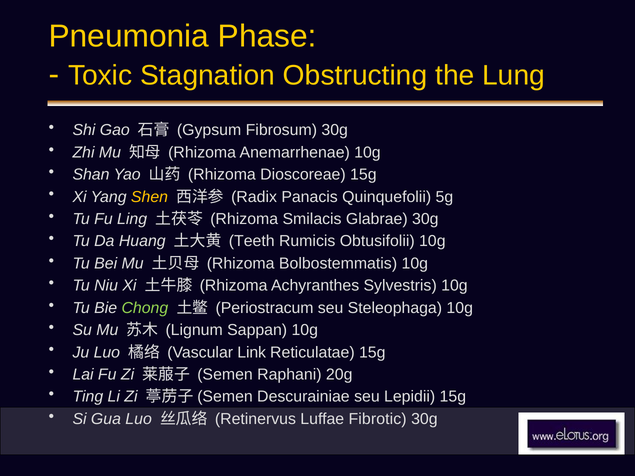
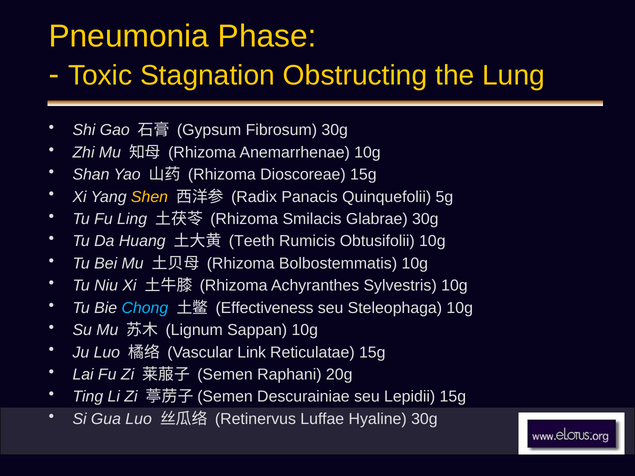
Chong colour: light green -> light blue (145, 308)
Periostracum: Periostracum -> Effectiveness (265, 308)
Fibrotic: Fibrotic -> Hyaline (378, 419)
